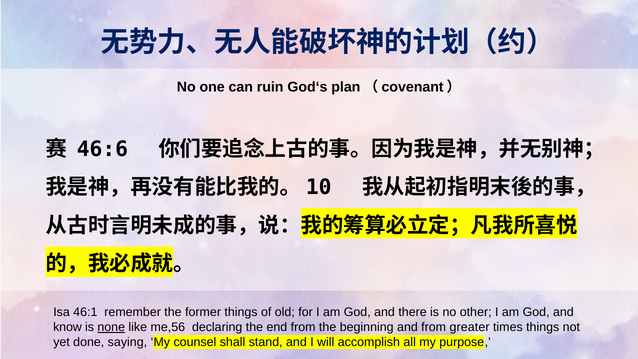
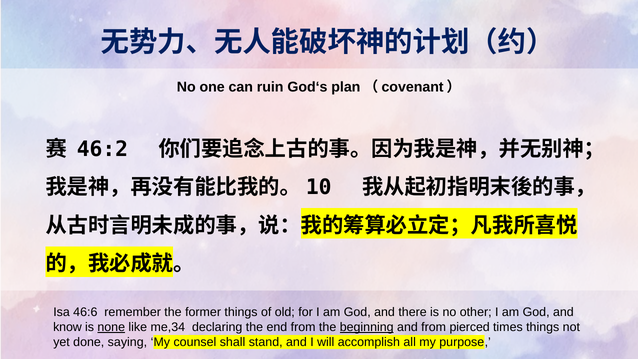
46:6: 46:6 -> 46:2 (102, 149)
46:1: 46:1 -> 46:6 (85, 312)
me,56: me,56 -> me,34 (168, 327)
beginning underline: none -> present (367, 327)
greater: greater -> pierced (470, 327)
